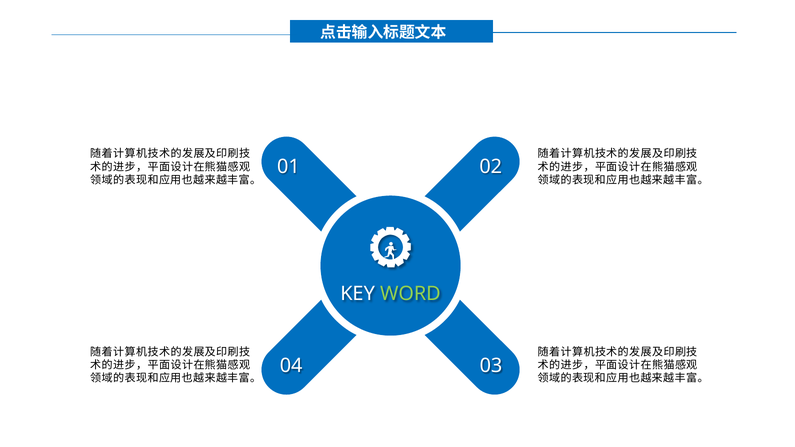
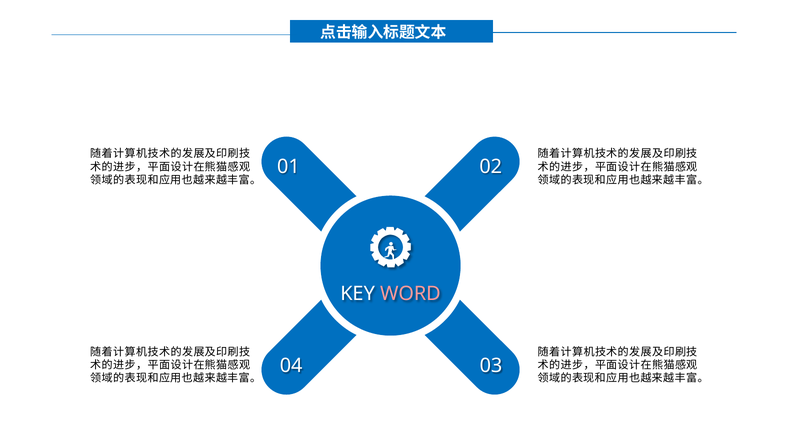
WORD colour: light green -> pink (410, 294)
